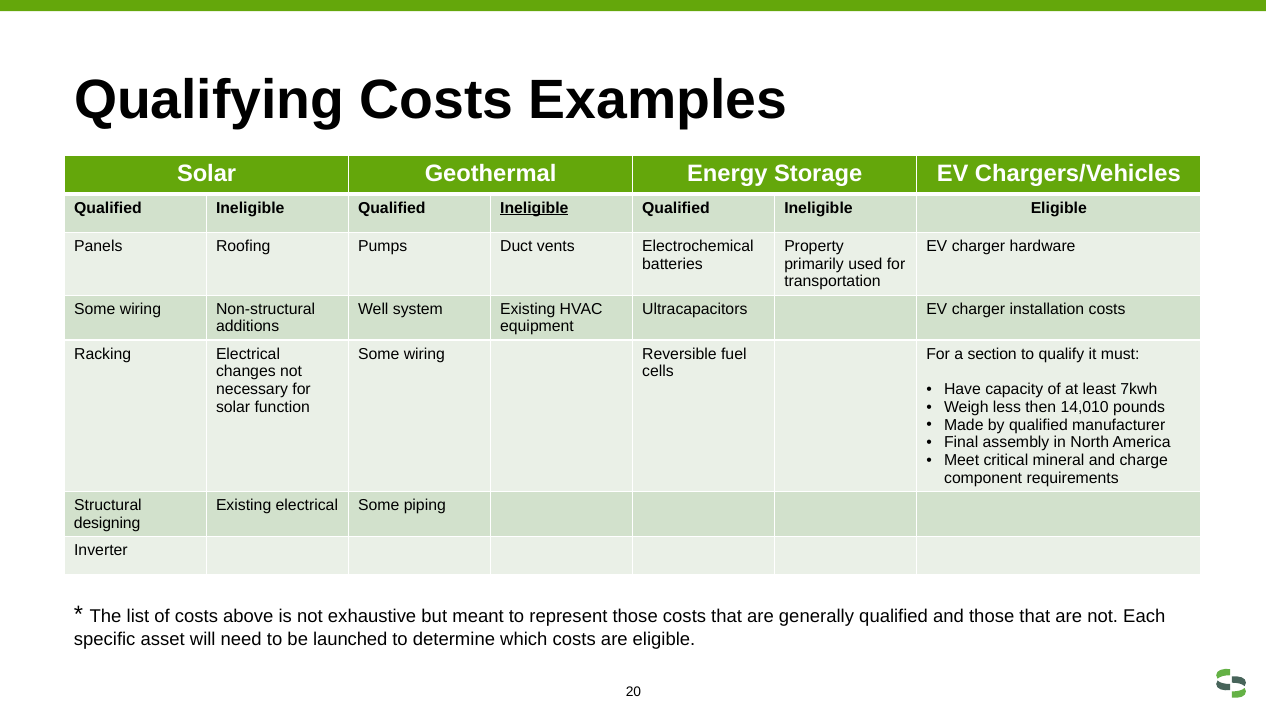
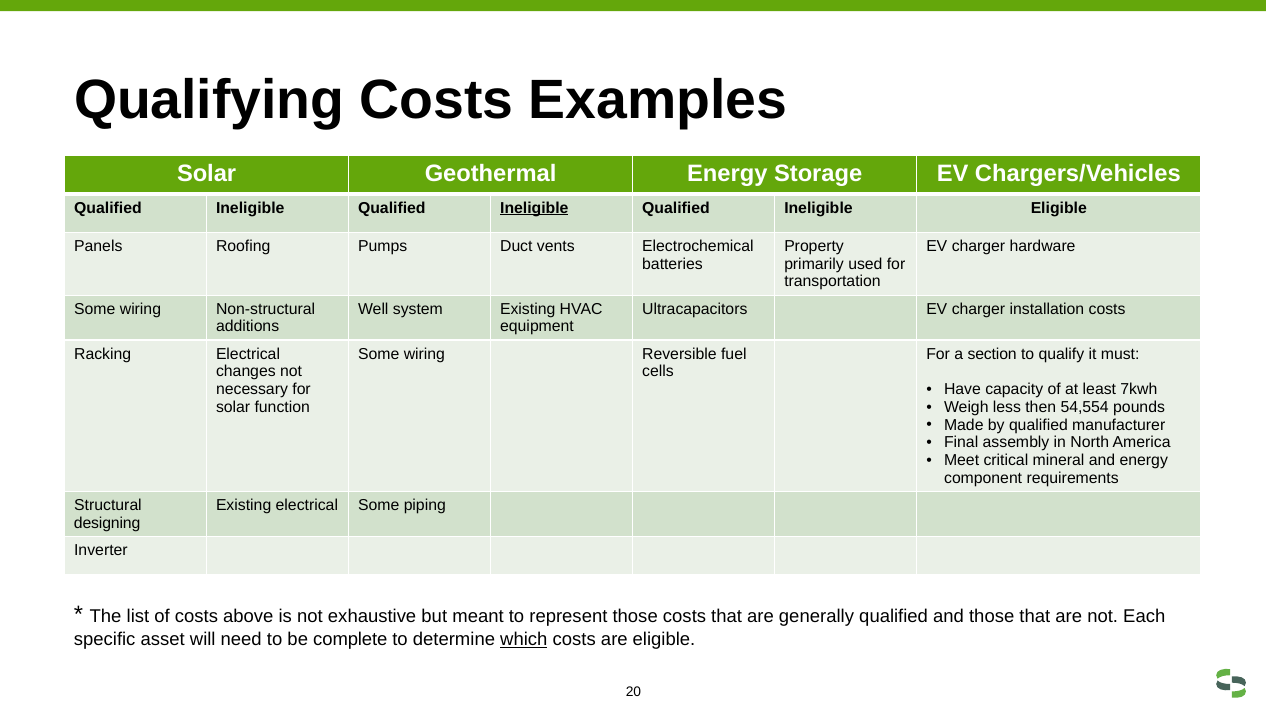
14,010: 14,010 -> 54,554 (1085, 407)
and charge: charge -> energy (1144, 460)
launched: launched -> complete (350, 639)
which underline: none -> present (524, 639)
